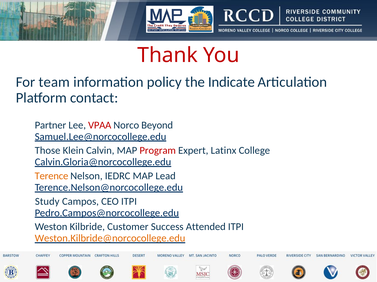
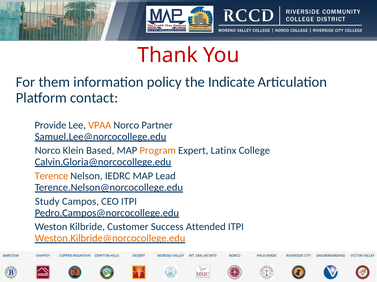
team: team -> them (54, 82)
Partner: Partner -> Provide (50, 125)
VPAA colour: red -> orange (100, 125)
Beyond: Beyond -> Partner (157, 125)
Those: Those -> Norco (48, 151)
Calvin: Calvin -> Based (100, 151)
Program colour: red -> orange (158, 151)
